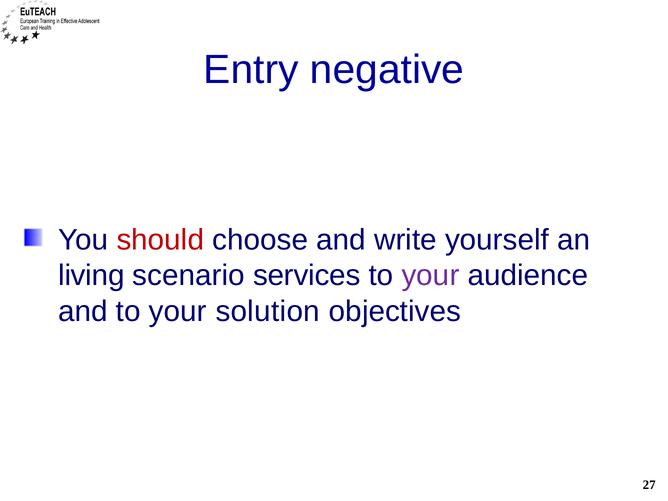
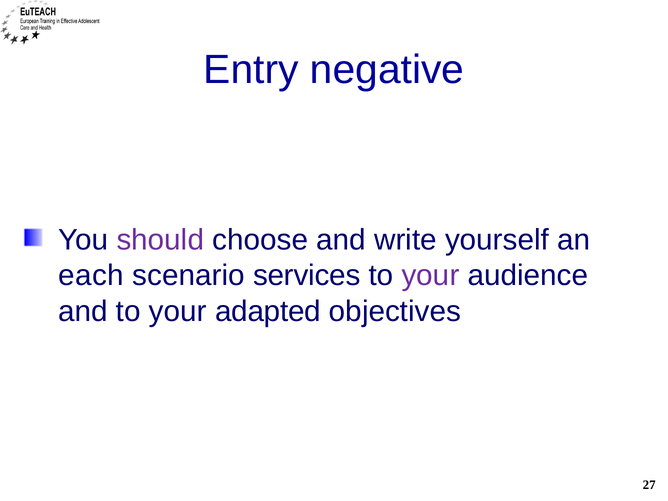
should colour: red -> purple (160, 240)
living: living -> each (91, 276)
solution: solution -> adapted (268, 311)
